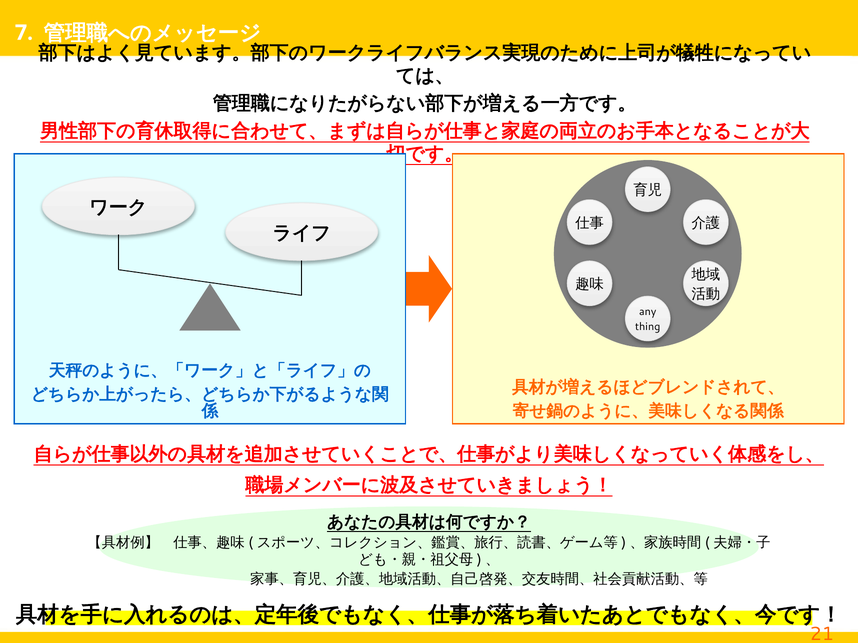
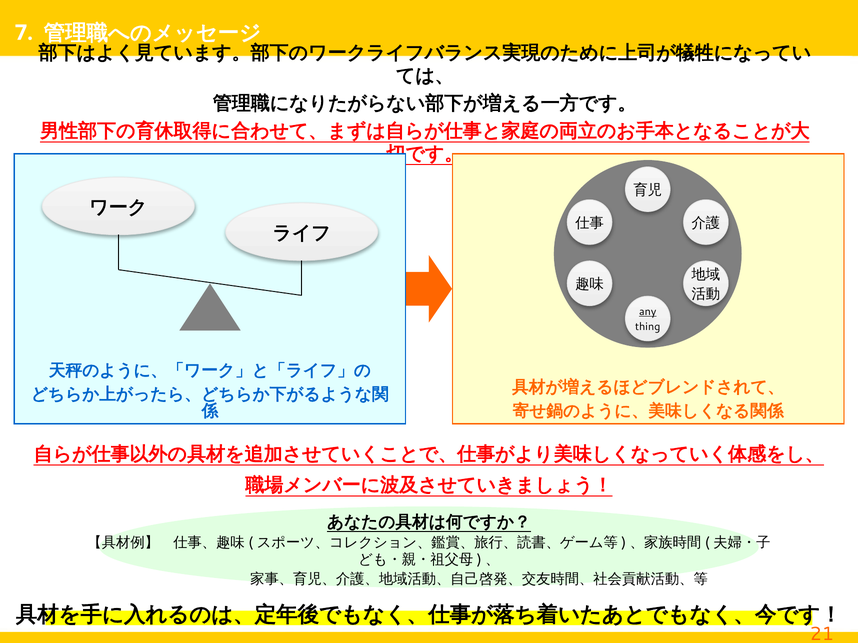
any underline: none -> present (648, 312)
